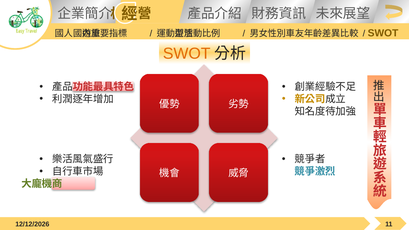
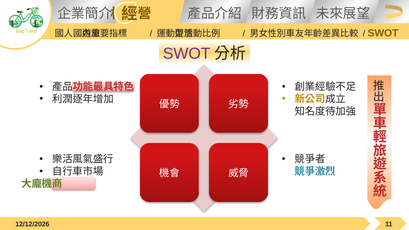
SWOT colour: orange -> purple (187, 54)
